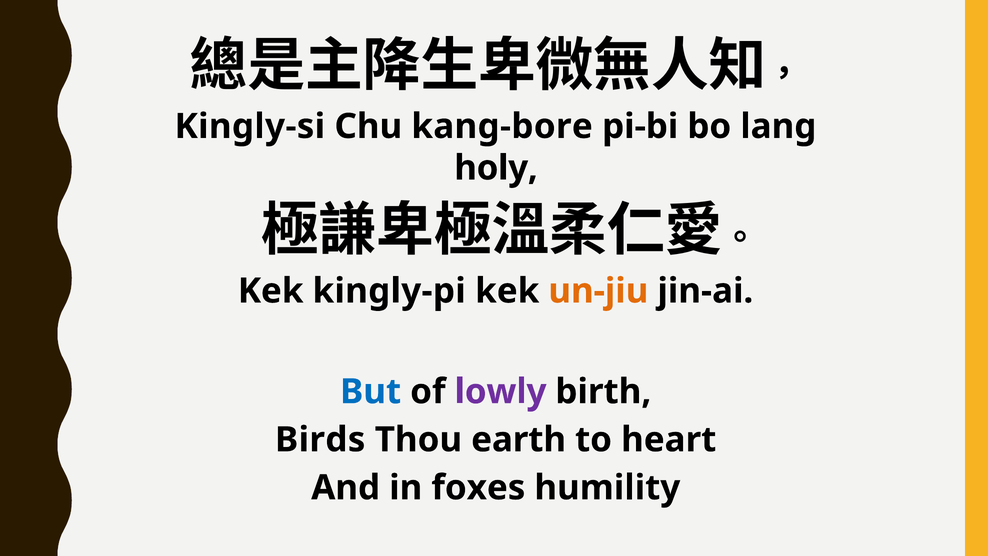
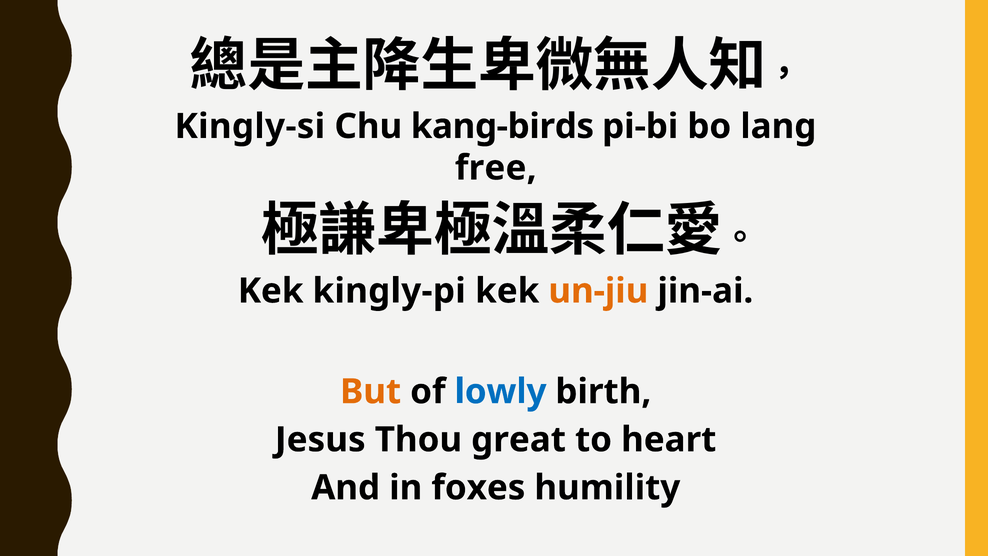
kang-bore: kang-bore -> kang-birds (502, 126)
holy: holy -> free (496, 168)
But colour: blue -> orange (371, 392)
lowly colour: purple -> blue (501, 392)
Birds: Birds -> Jesus (320, 440)
earth: earth -> great (519, 440)
